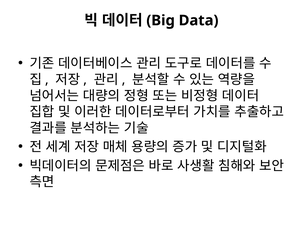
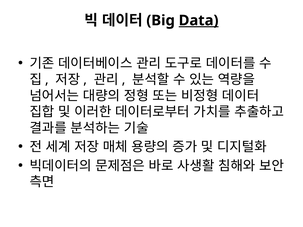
Data underline: none -> present (199, 20)
